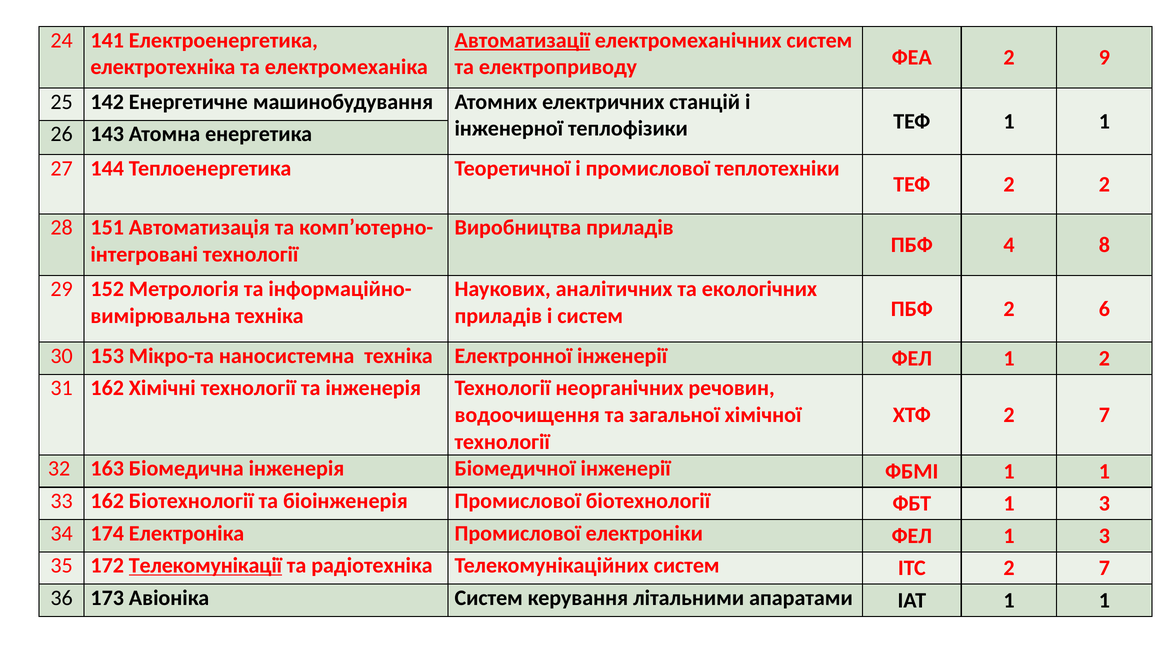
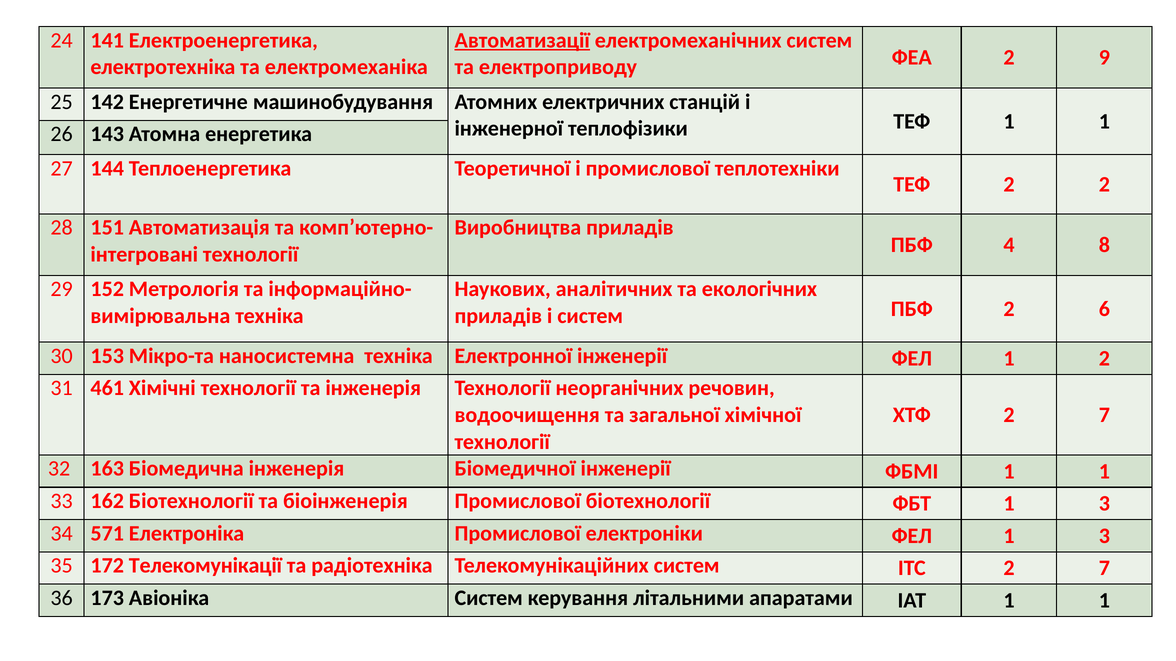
31 162: 162 -> 461 (107, 388)
174: 174 -> 571 (107, 534)
Телекомунікації underline: present -> none (205, 566)
